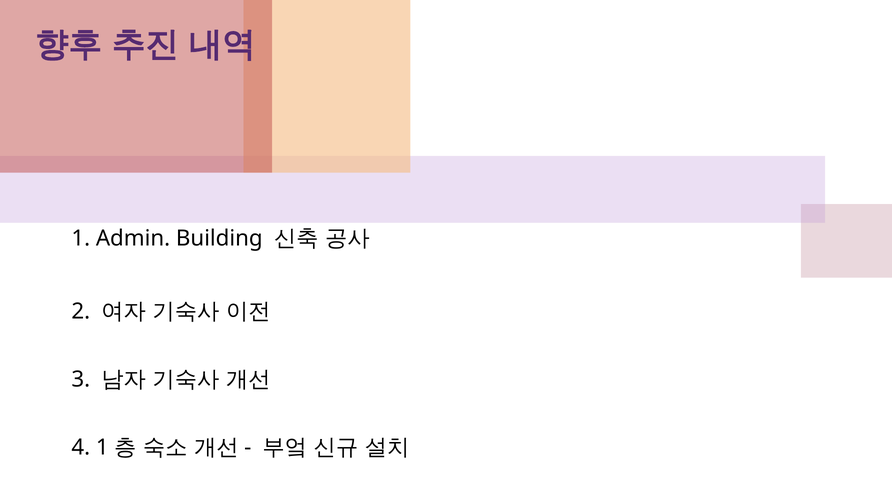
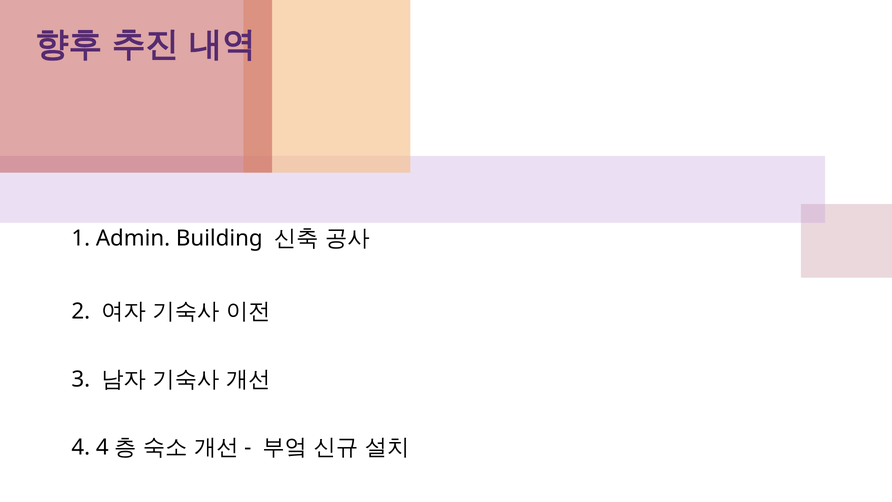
4 1: 1 -> 4 (102, 447)
